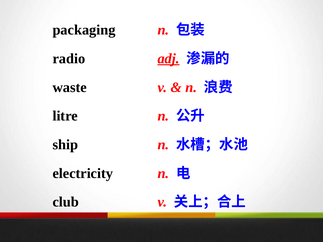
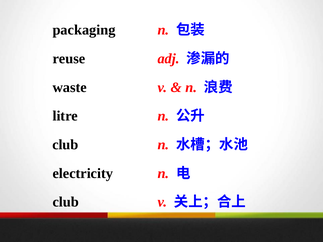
radio: radio -> reuse (69, 59)
adj underline: present -> none (168, 59)
ship: ship -> club (65, 145)
